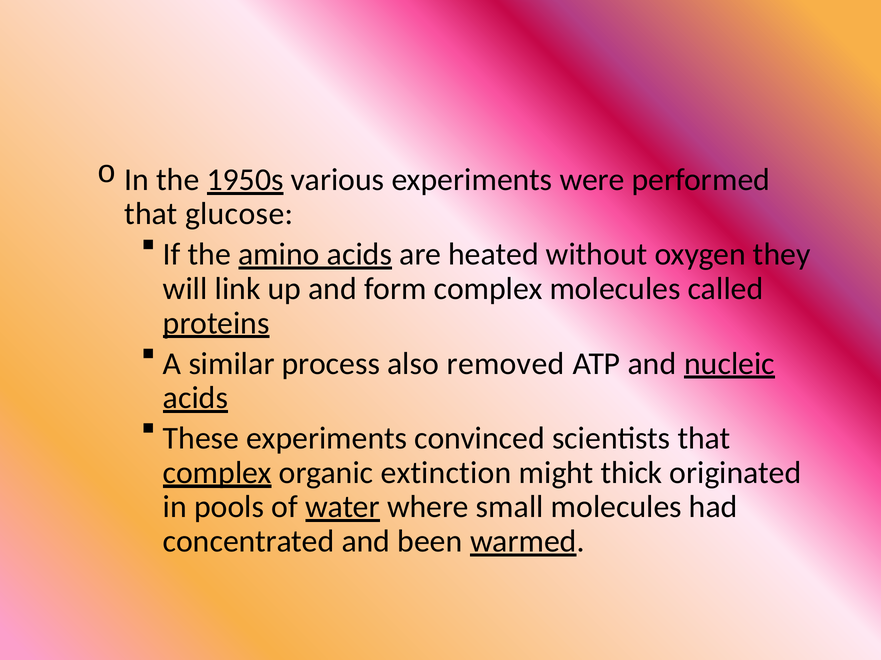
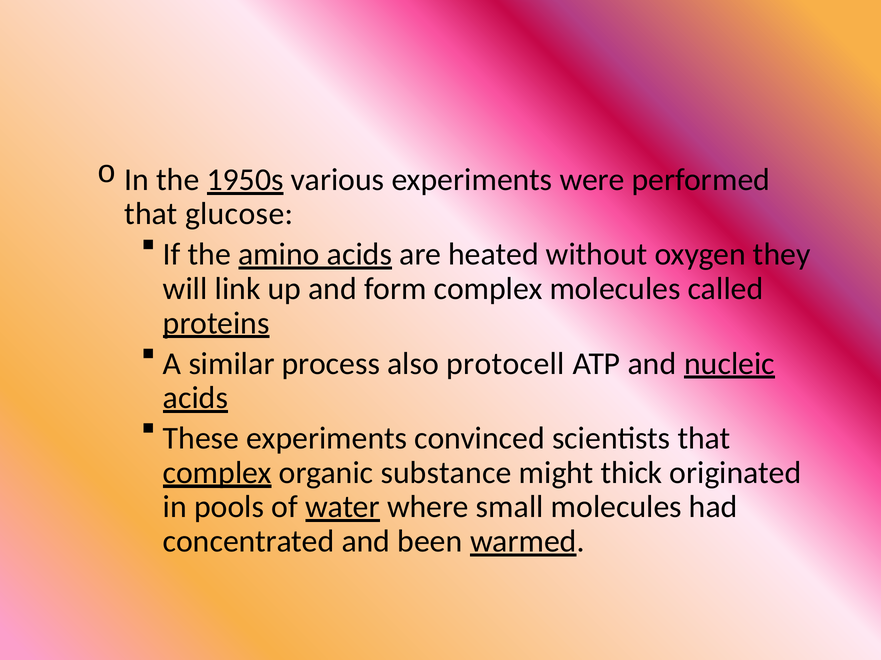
removed: removed -> protocell (506, 364)
extinction: extinction -> substance (446, 473)
